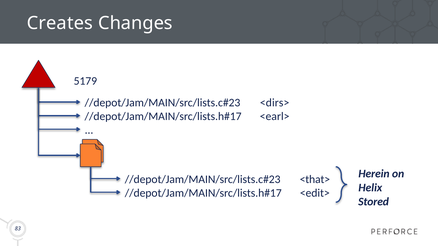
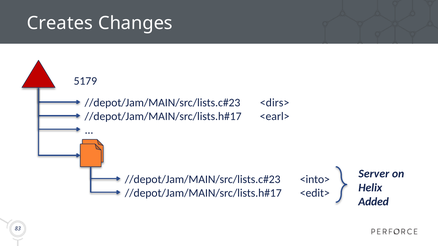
Herein: Herein -> Server (374, 174)
<that>: <that> -> <into> (315, 180)
Stored: Stored -> Added (374, 202)
